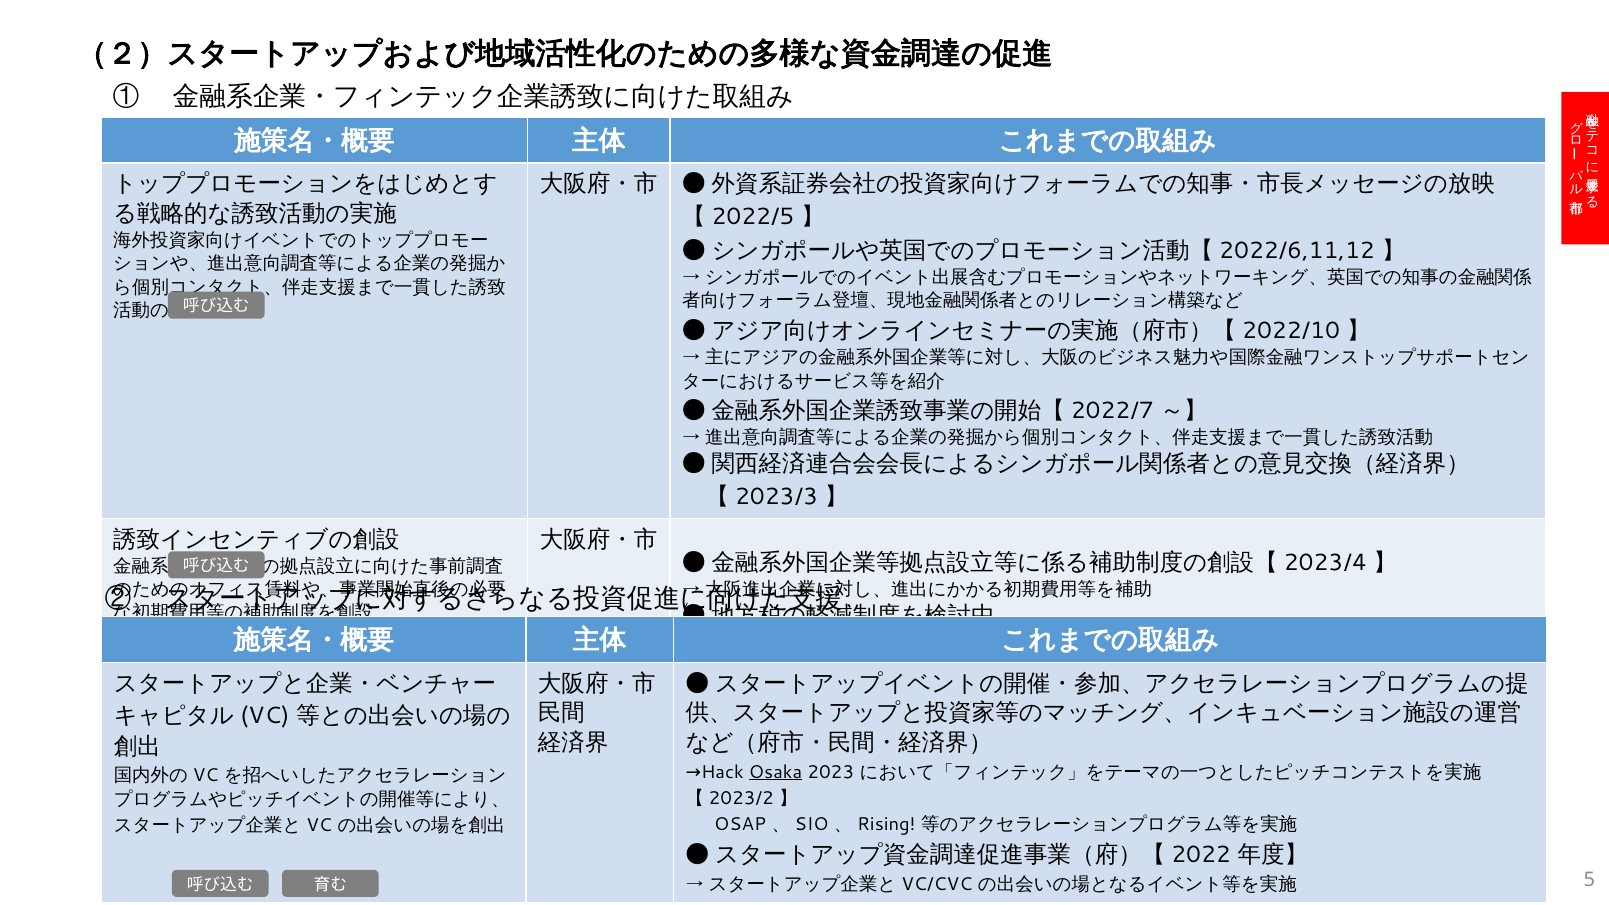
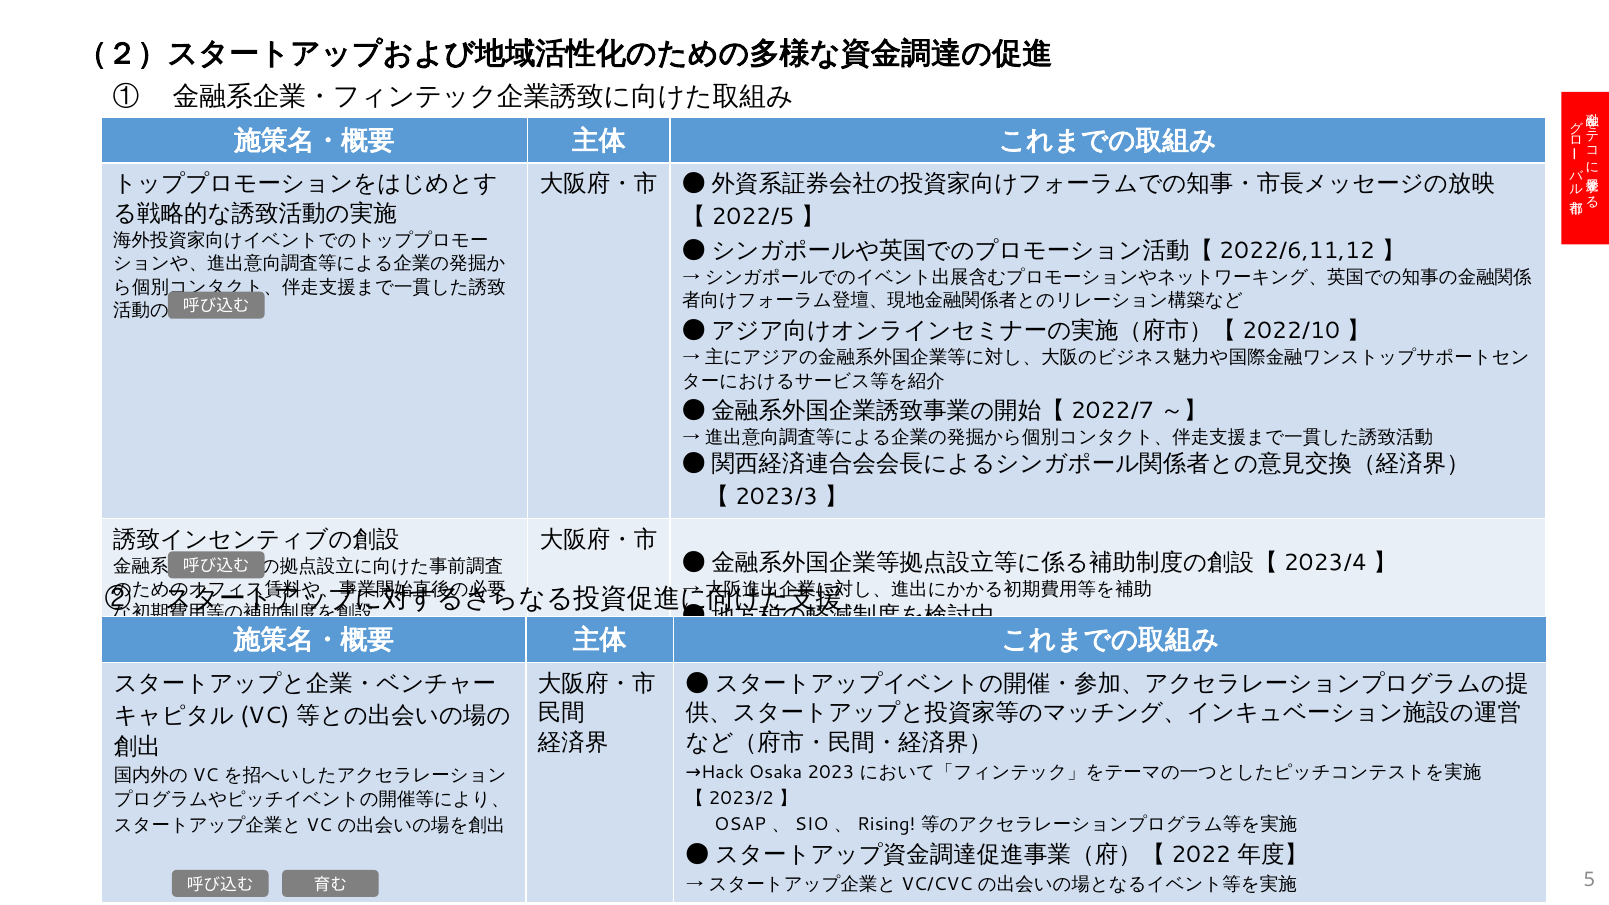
Osaka underline: present -> none (776, 772)
